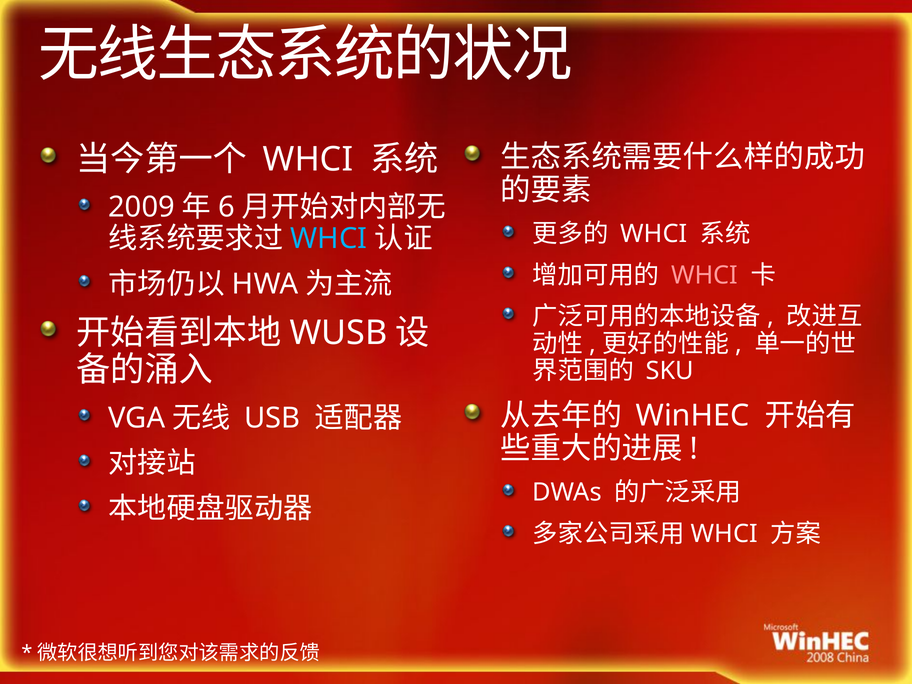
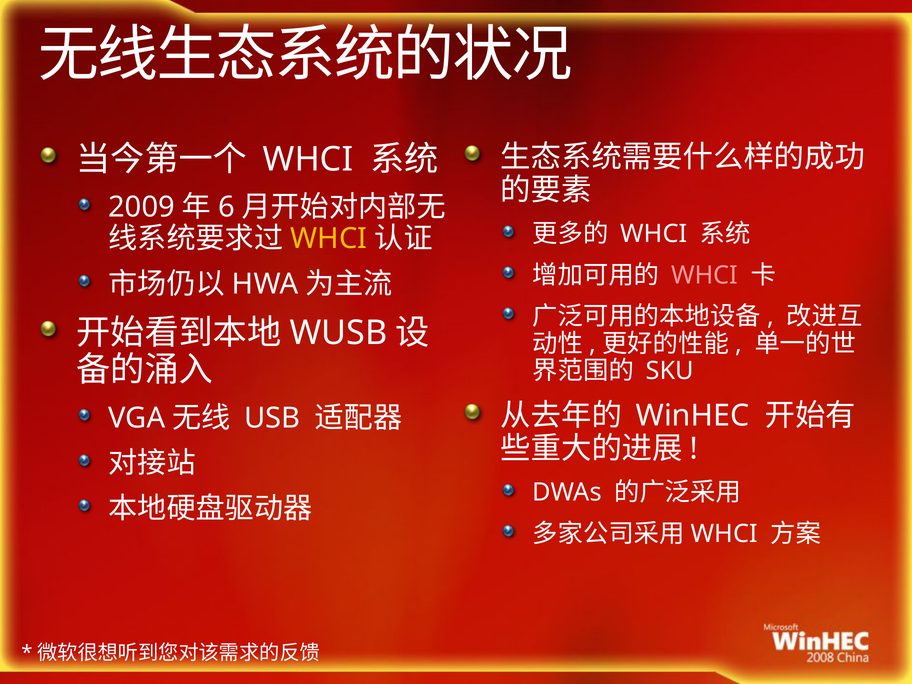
WHCI colour: light blue -> yellow (329, 239)
